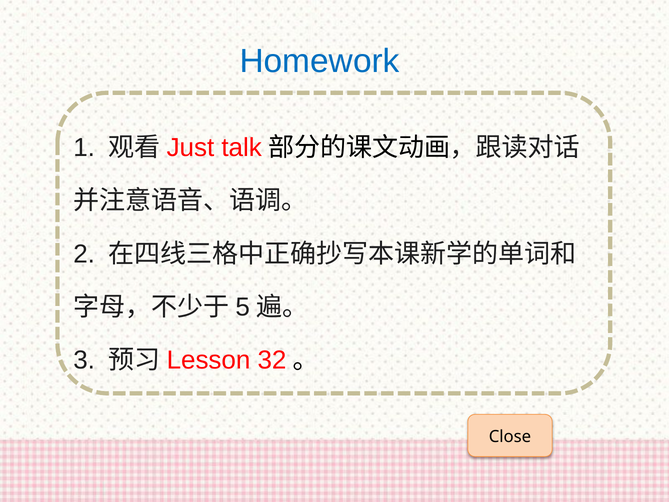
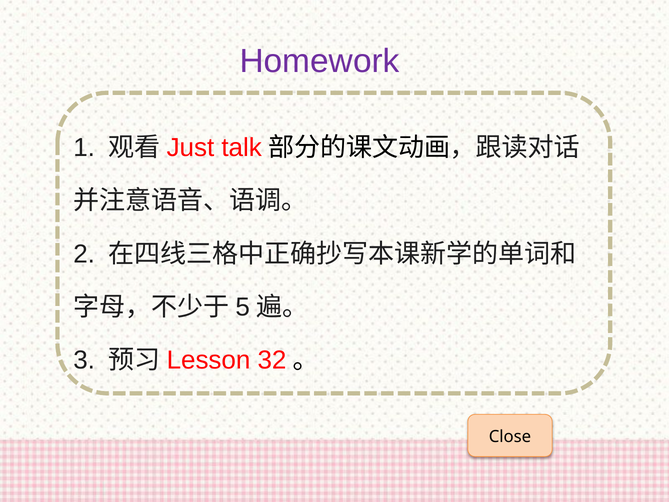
Homework colour: blue -> purple (320, 61)
